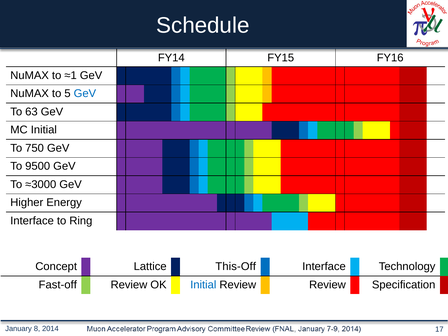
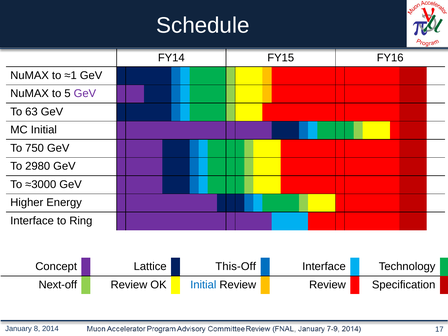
GeV colour: blue -> purple (85, 94)
9500: 9500 -> 2980 (38, 166)
Fast-off: Fast-off -> Next-off (58, 285)
